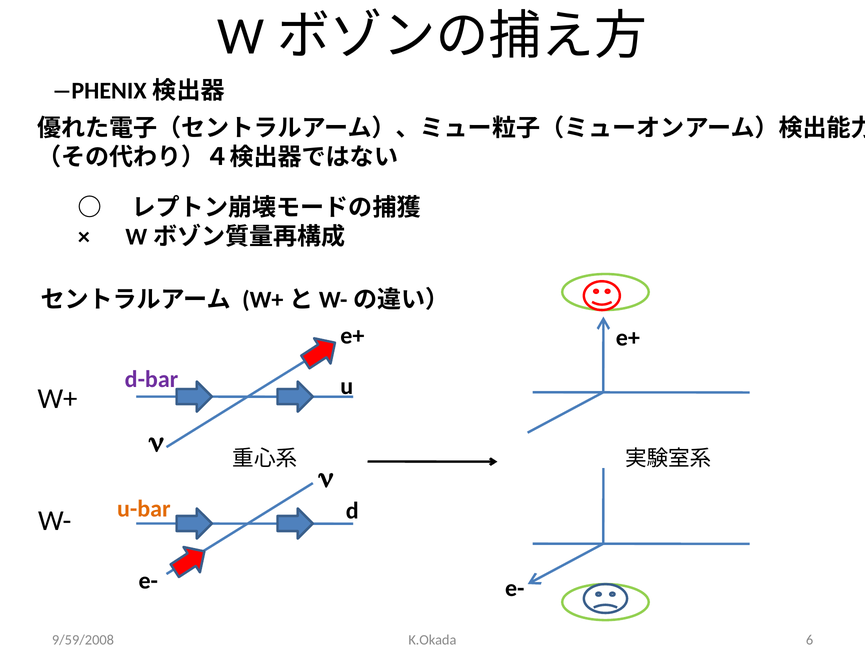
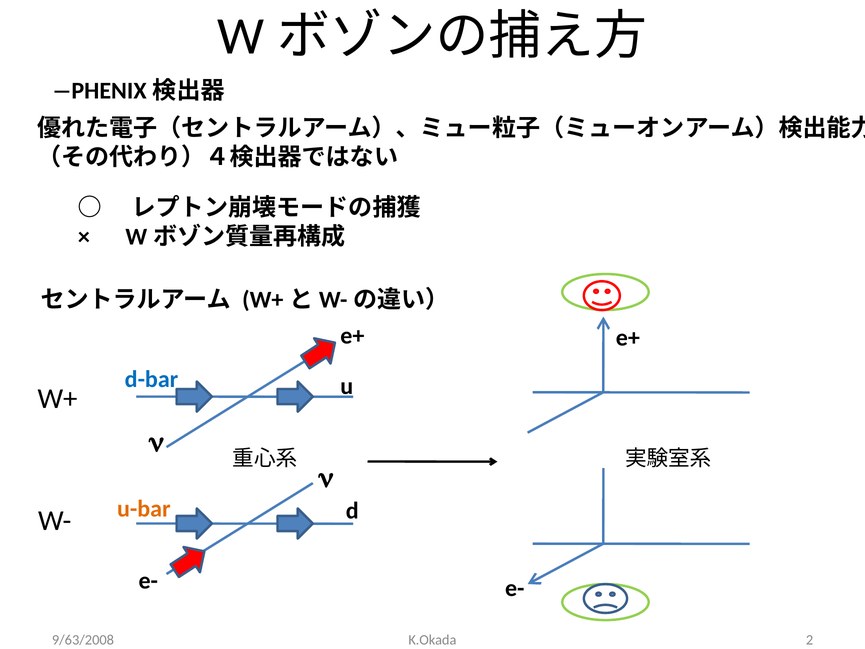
d-bar colour: purple -> blue (152, 379)
6: 6 -> 2 (810, 640)
9/59/2008: 9/59/2008 -> 9/63/2008 (83, 640)
